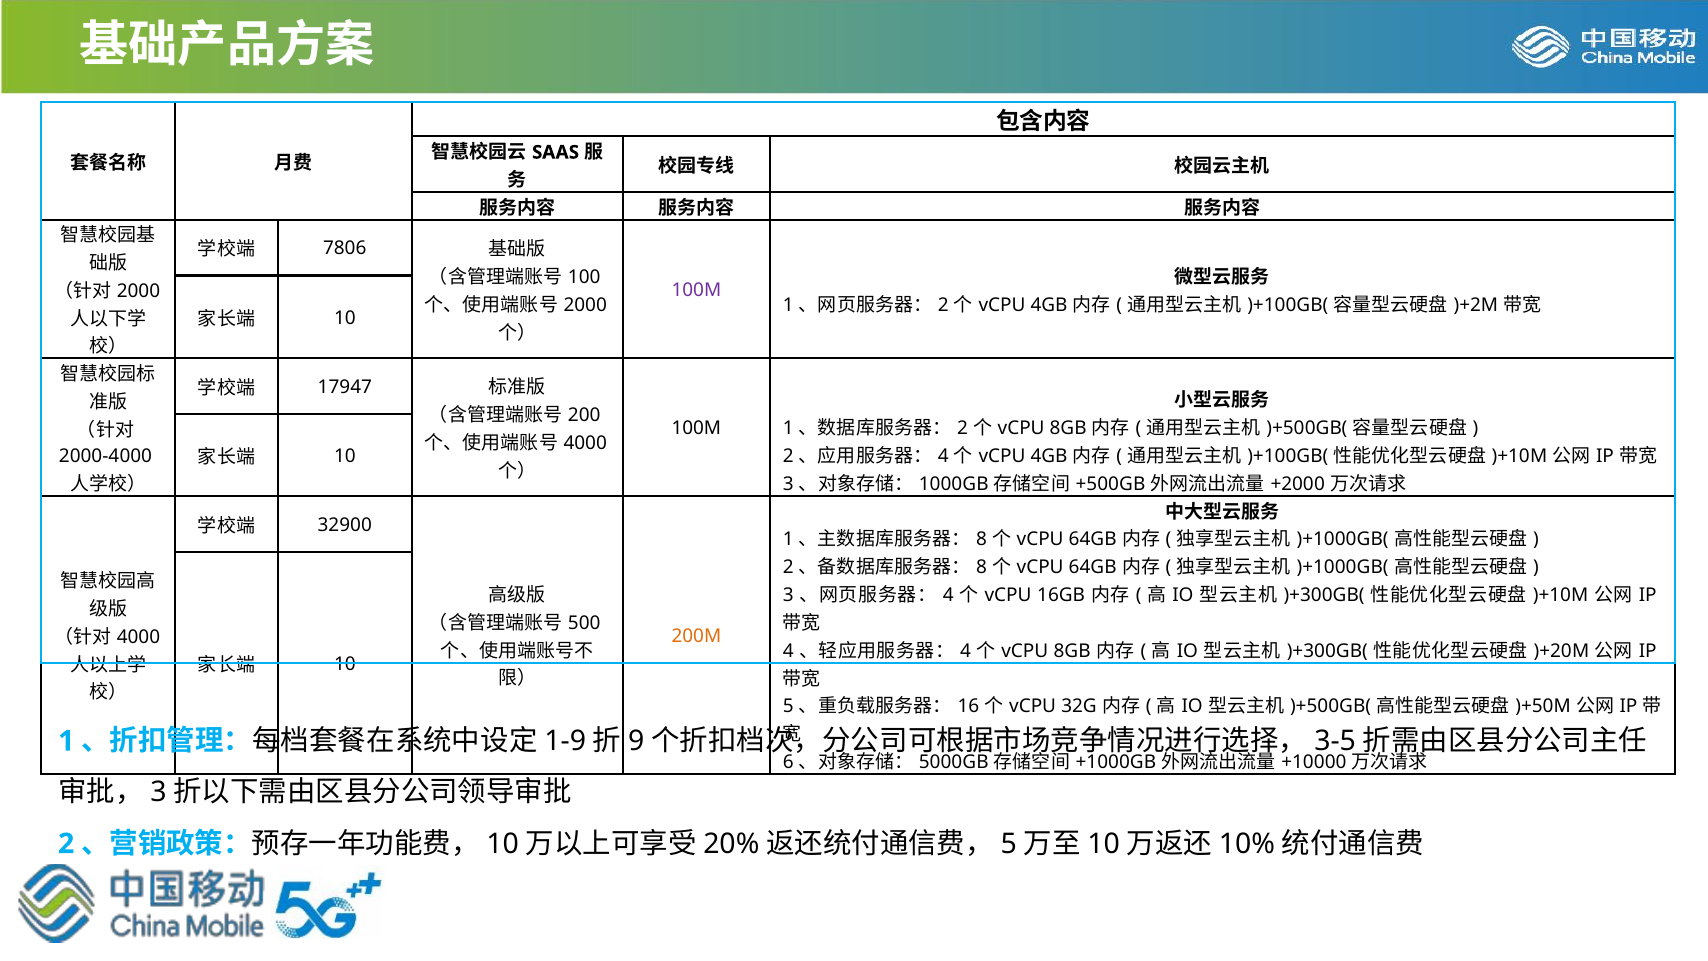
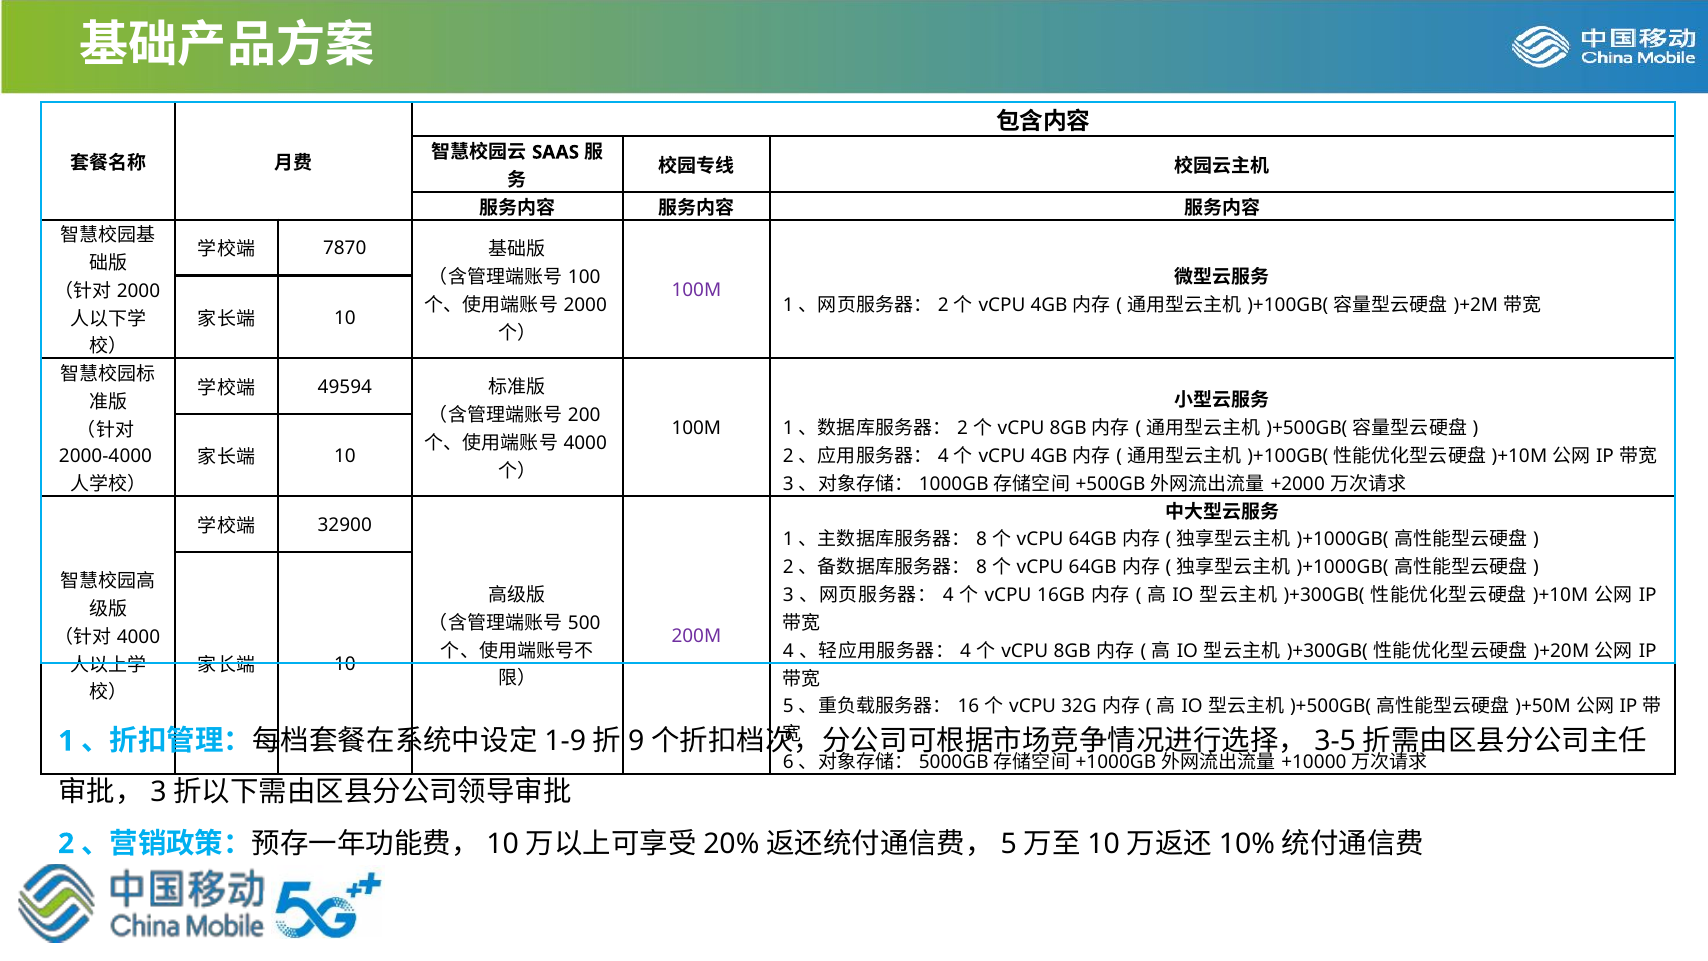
7806: 7806 -> 7870 (345, 249)
17947: 17947 -> 49594 (345, 387)
200M colour: orange -> purple (696, 636)
